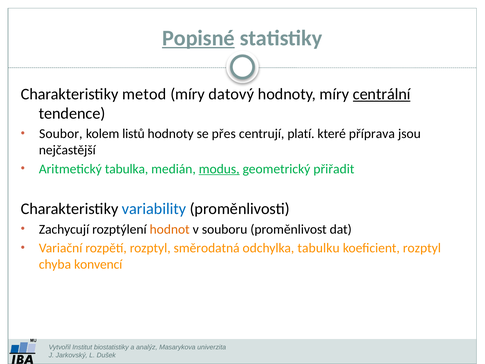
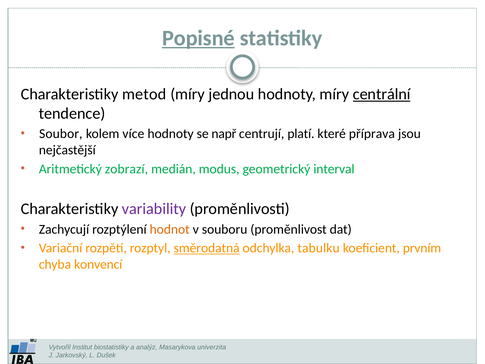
datový: datový -> jednou (231, 94)
listů: listů -> více (133, 134)
přes: přes -> např (224, 134)
tabulka: tabulka -> zobrazí (126, 169)
modus underline: present -> none (219, 169)
přiřadit: přiřadit -> interval (334, 169)
variability colour: blue -> purple (154, 209)
směrodatná underline: none -> present (207, 248)
koeficient rozptyl: rozptyl -> prvním (422, 248)
